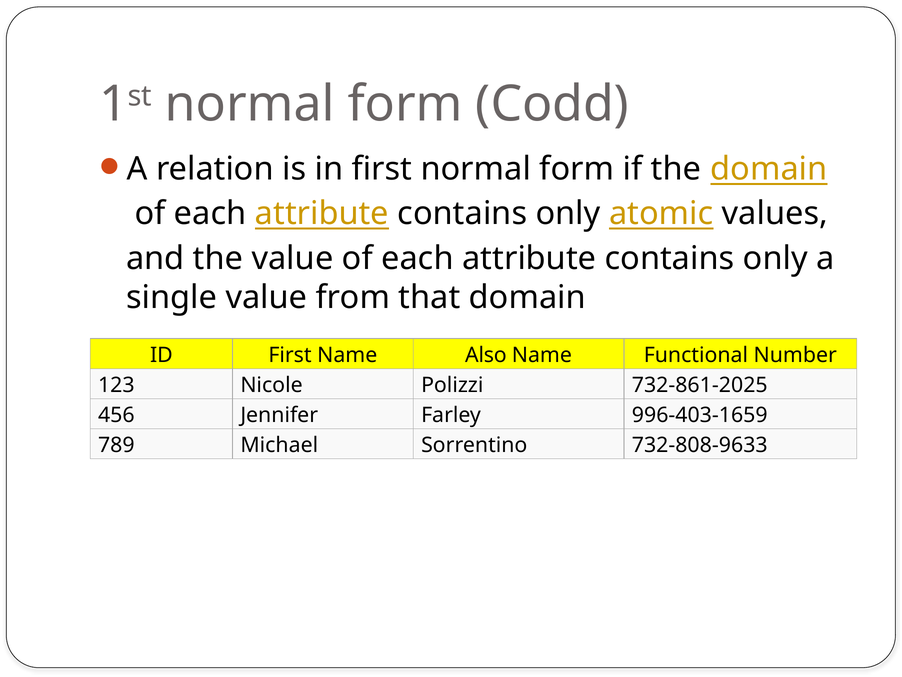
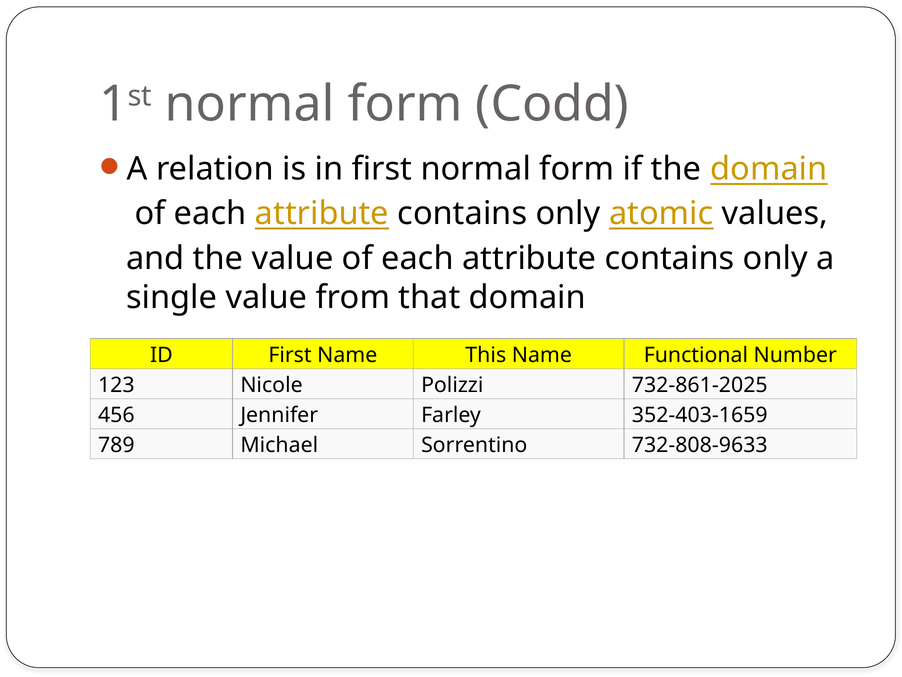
Also: Also -> This (486, 355)
996-403-1659: 996-403-1659 -> 352-403-1659 (700, 415)
